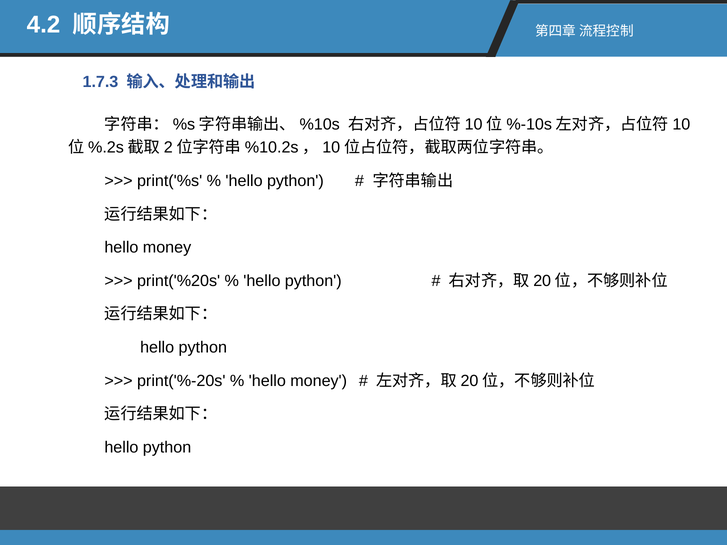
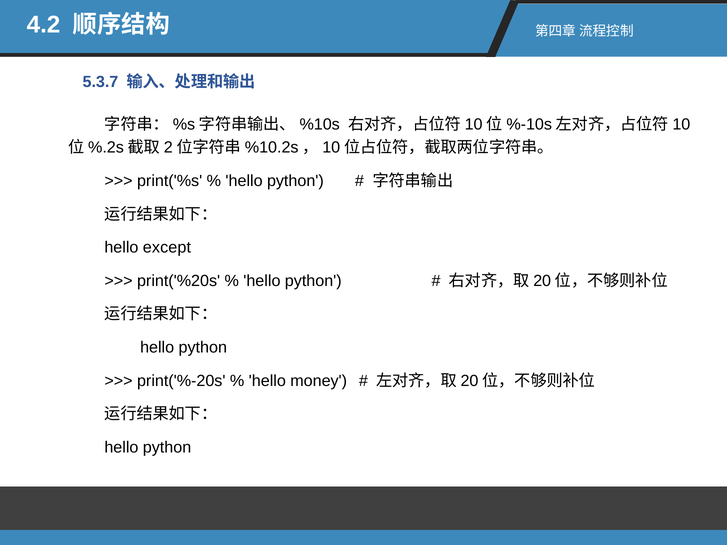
1.7.3: 1.7.3 -> 5.3.7 (100, 82)
money: money -> except (167, 248)
